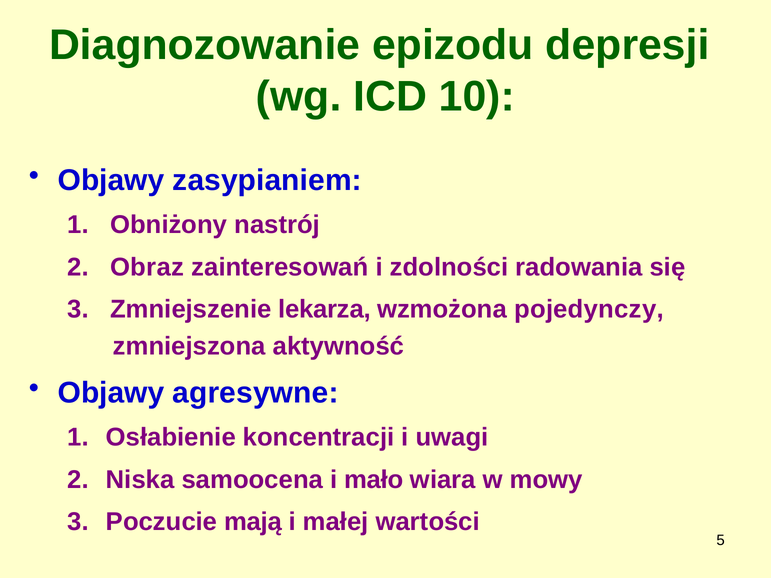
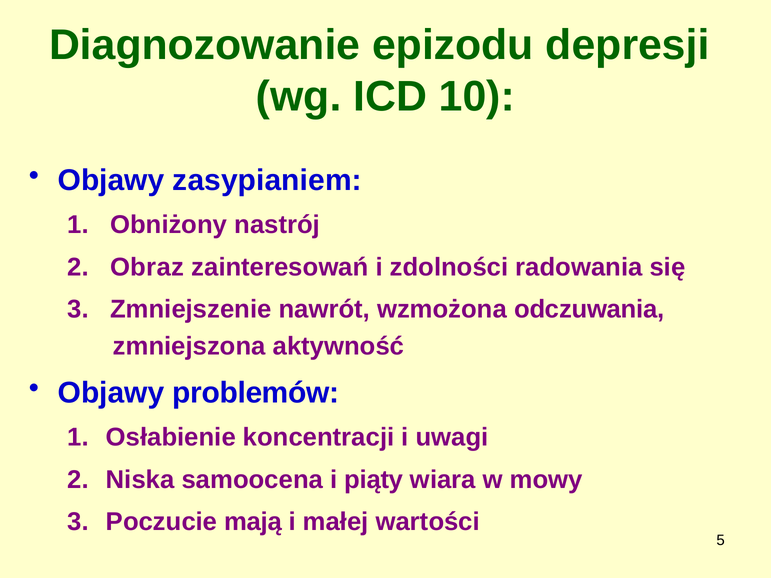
lekarza: lekarza -> nawrót (324, 309)
pojedynczy: pojedynczy -> odczuwania (589, 309)
agresywne: agresywne -> problemów (256, 393)
mało: mało -> piąty (374, 480)
